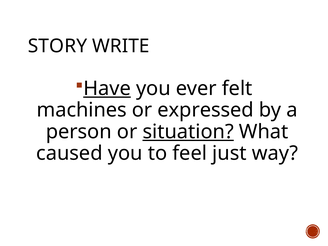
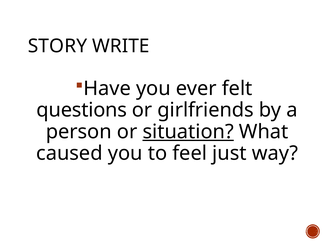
Have underline: present -> none (107, 88)
machines: machines -> questions (82, 110)
expressed: expressed -> girlfriends (206, 110)
